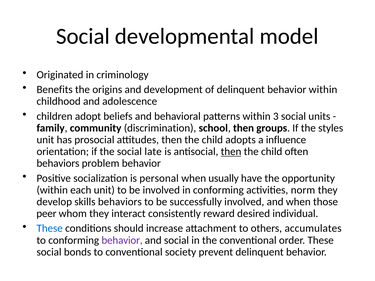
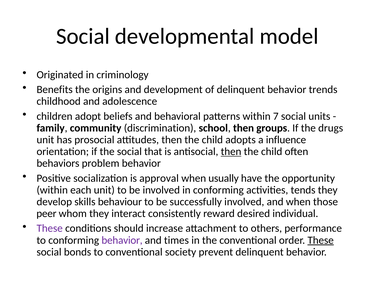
behavior within: within -> trends (323, 90)
3: 3 -> 7 (276, 116)
styles: styles -> drugs (331, 128)
late: late -> that (153, 152)
personal: personal -> approval (159, 178)
norm: norm -> tends (303, 190)
skills behaviors: behaviors -> behaviour (120, 202)
These colour: blue -> purple (50, 229)
accumulates: accumulates -> performance (313, 229)
and social: social -> times (176, 240)
These underline: none -> present (321, 240)
